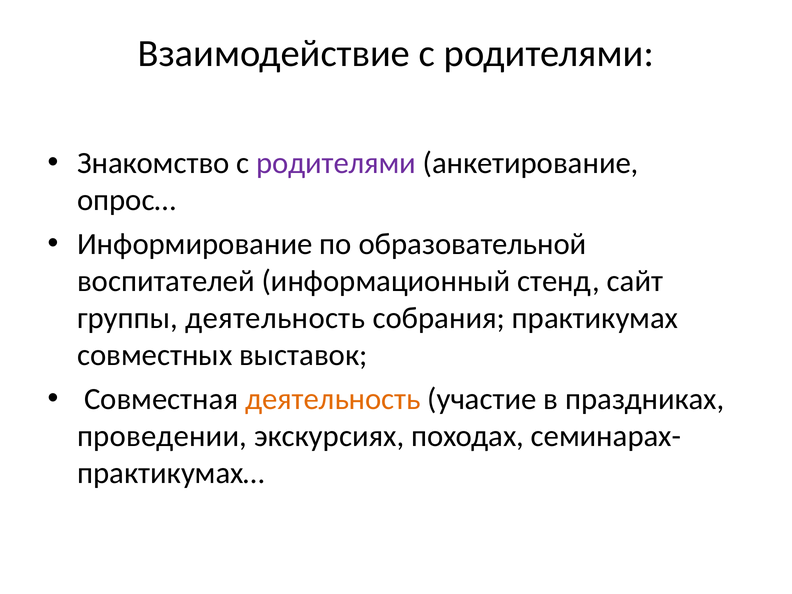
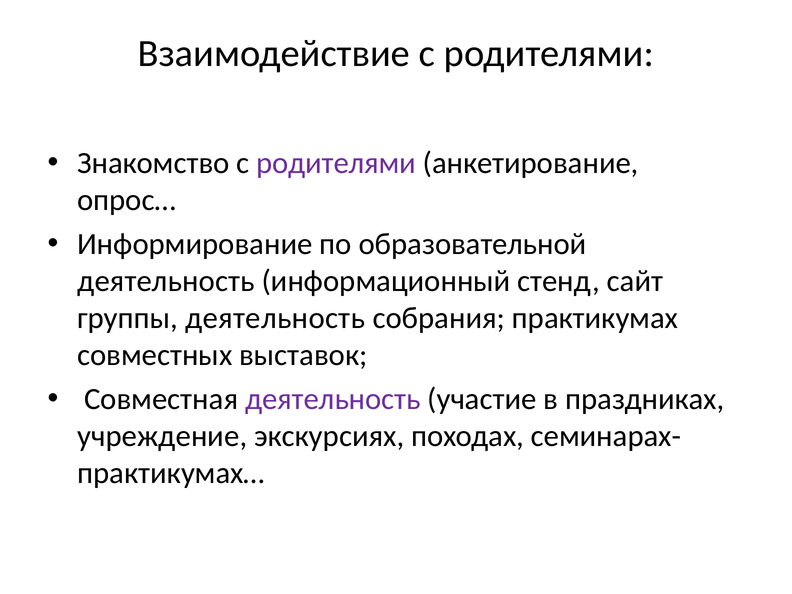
воспитателей: воспитателей -> деятельность (166, 281)
деятельность colour: orange -> purple (333, 399)
проведении: проведении -> учреждение (162, 436)
